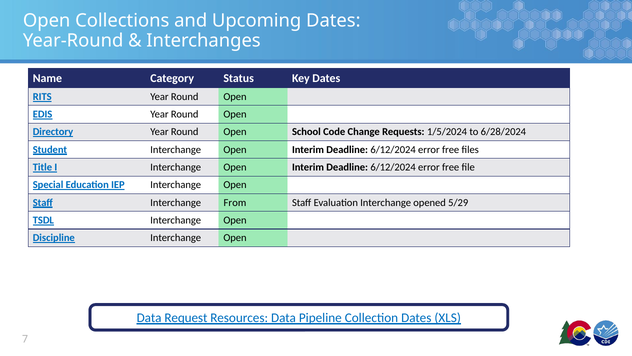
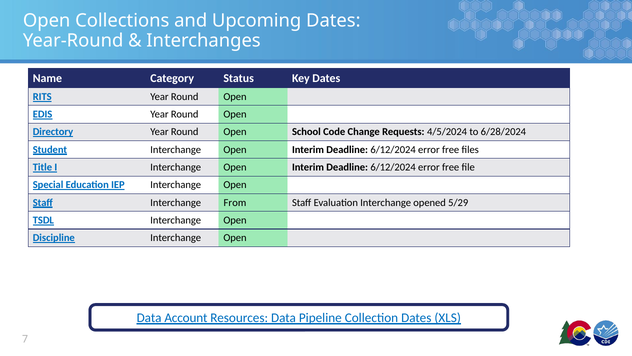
1/5/2024: 1/5/2024 -> 4/5/2024 (447, 132)
Request: Request -> Account (186, 318)
